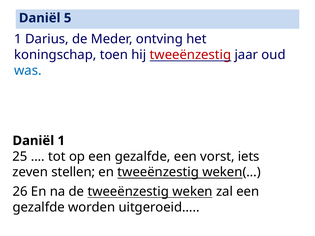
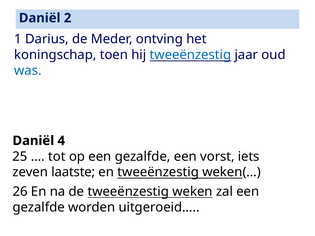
5: 5 -> 2 (68, 18)
tweeënzestig colour: red -> blue (190, 55)
Daniël 1: 1 -> 4 (61, 141)
stellen: stellen -> laatste (73, 172)
